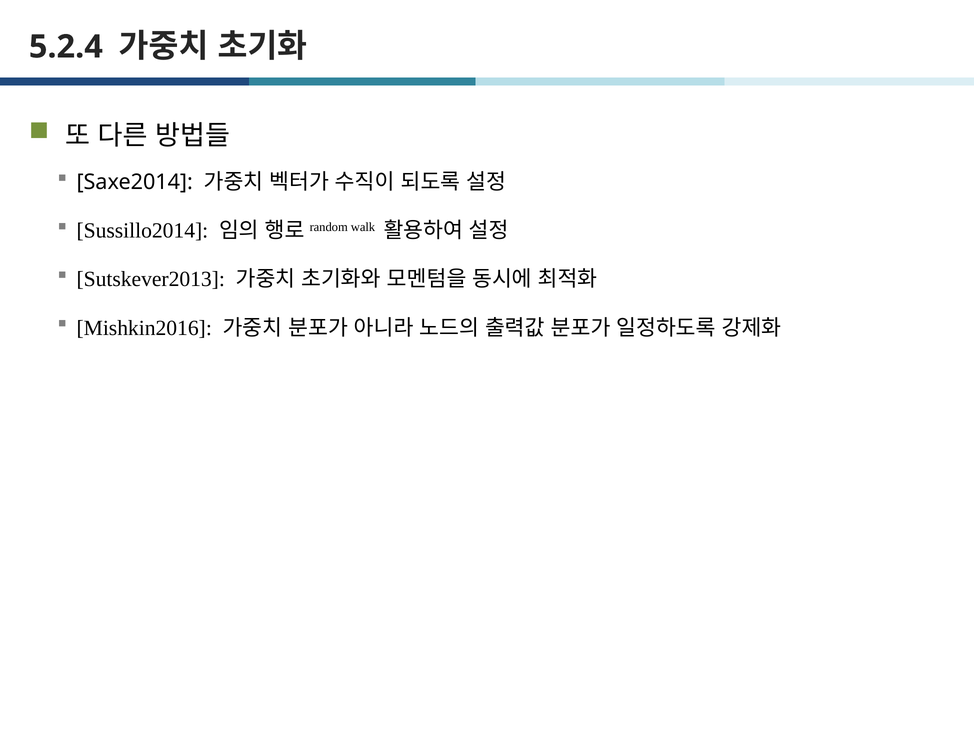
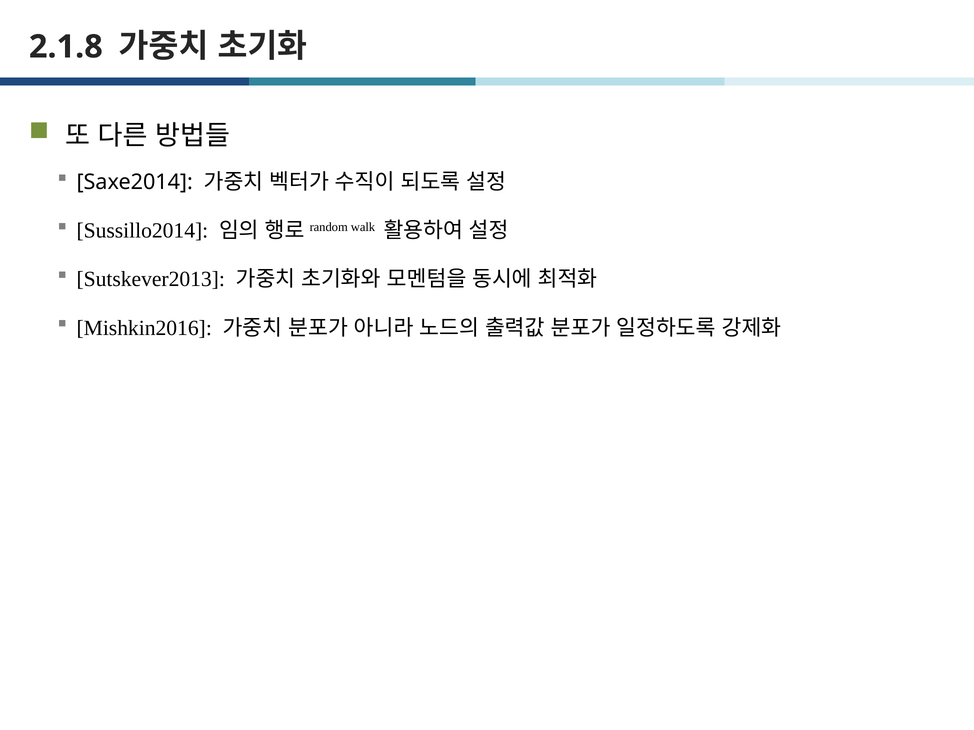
5.2.4: 5.2.4 -> 2.1.8 (66, 47)
